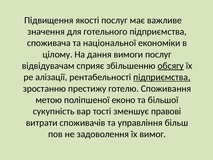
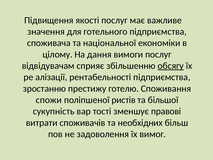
підприємства underline: present -> none (162, 77)
метою: метою -> спожи (49, 100)
еконо: еконо -> ристів (124, 100)
управління: управління -> необхідних (140, 123)
